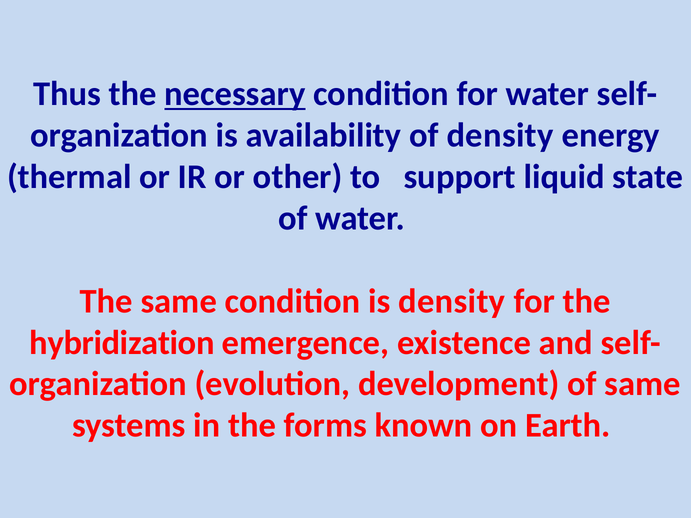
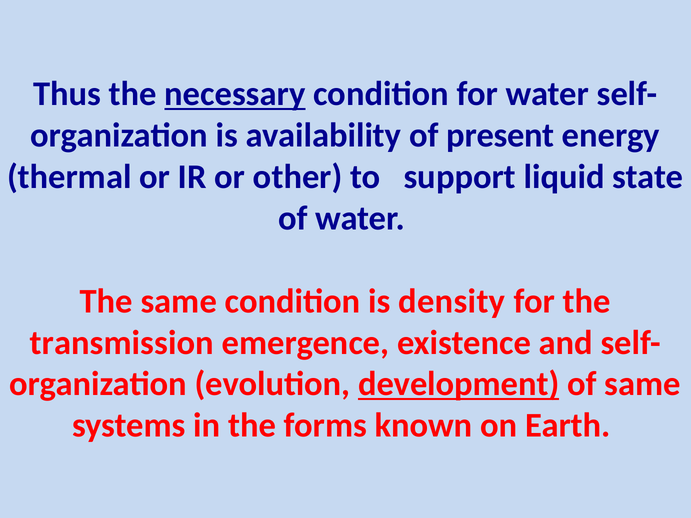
of density: density -> present (500, 135)
hybridization: hybridization -> transmission (122, 343)
development underline: none -> present (459, 384)
